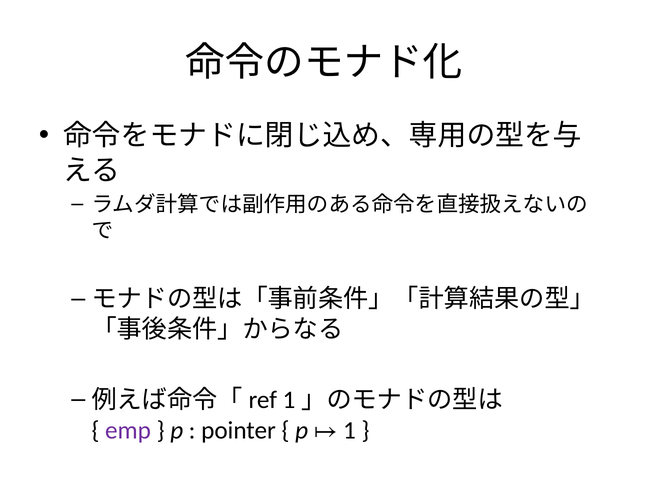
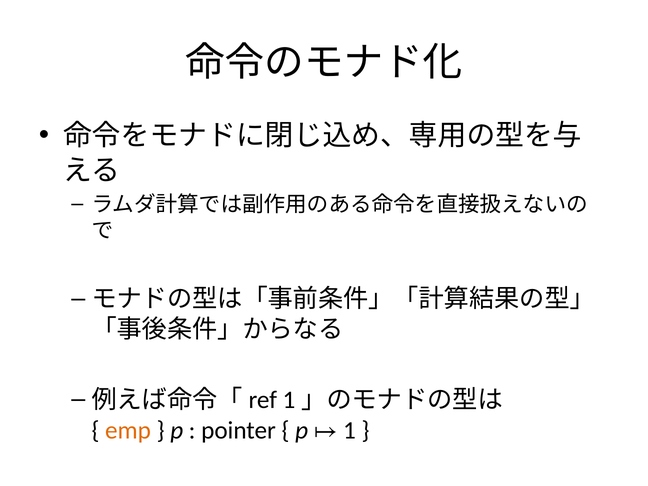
emp colour: purple -> orange (128, 430)
